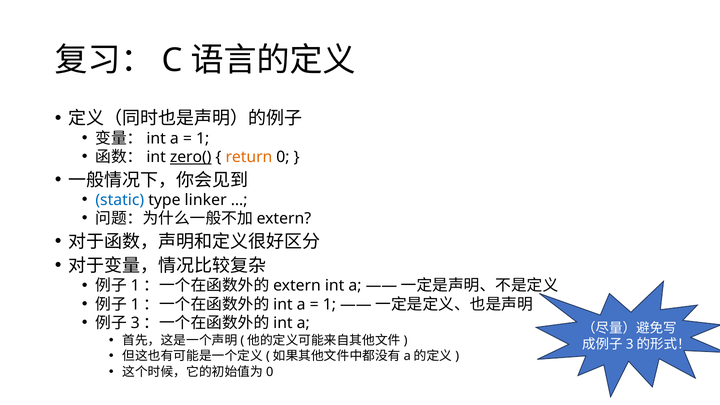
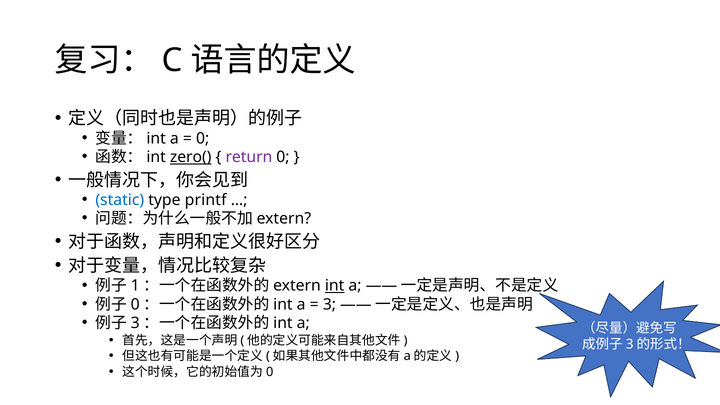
1: 1 -> 0 (203, 138)
return colour: orange -> purple (249, 157)
linker: linker -> printf (206, 200)
int underline: none -> present (335, 286)
1: 1 -> 0 (135, 304)
1: 1 -> 3 (329, 304)
